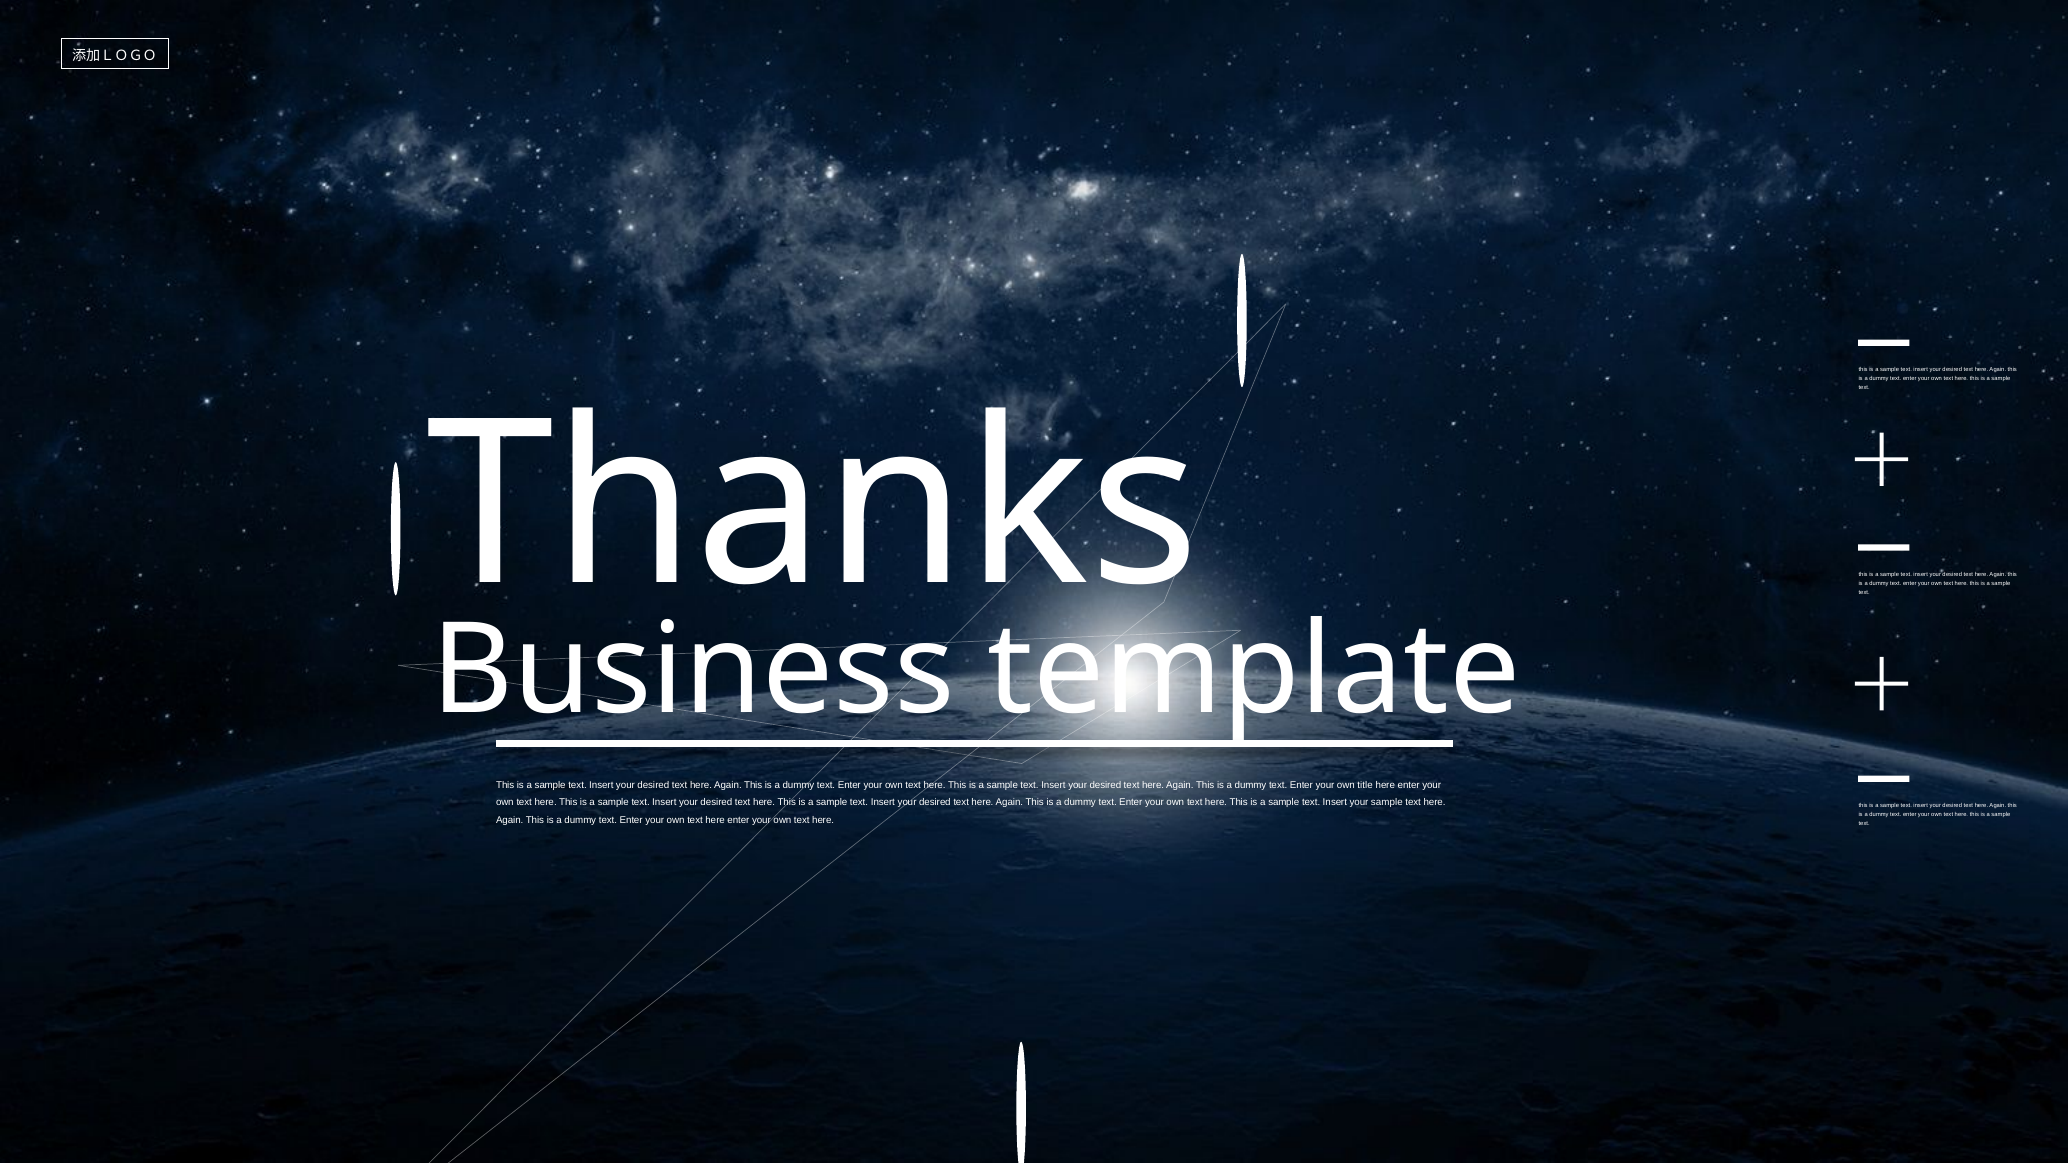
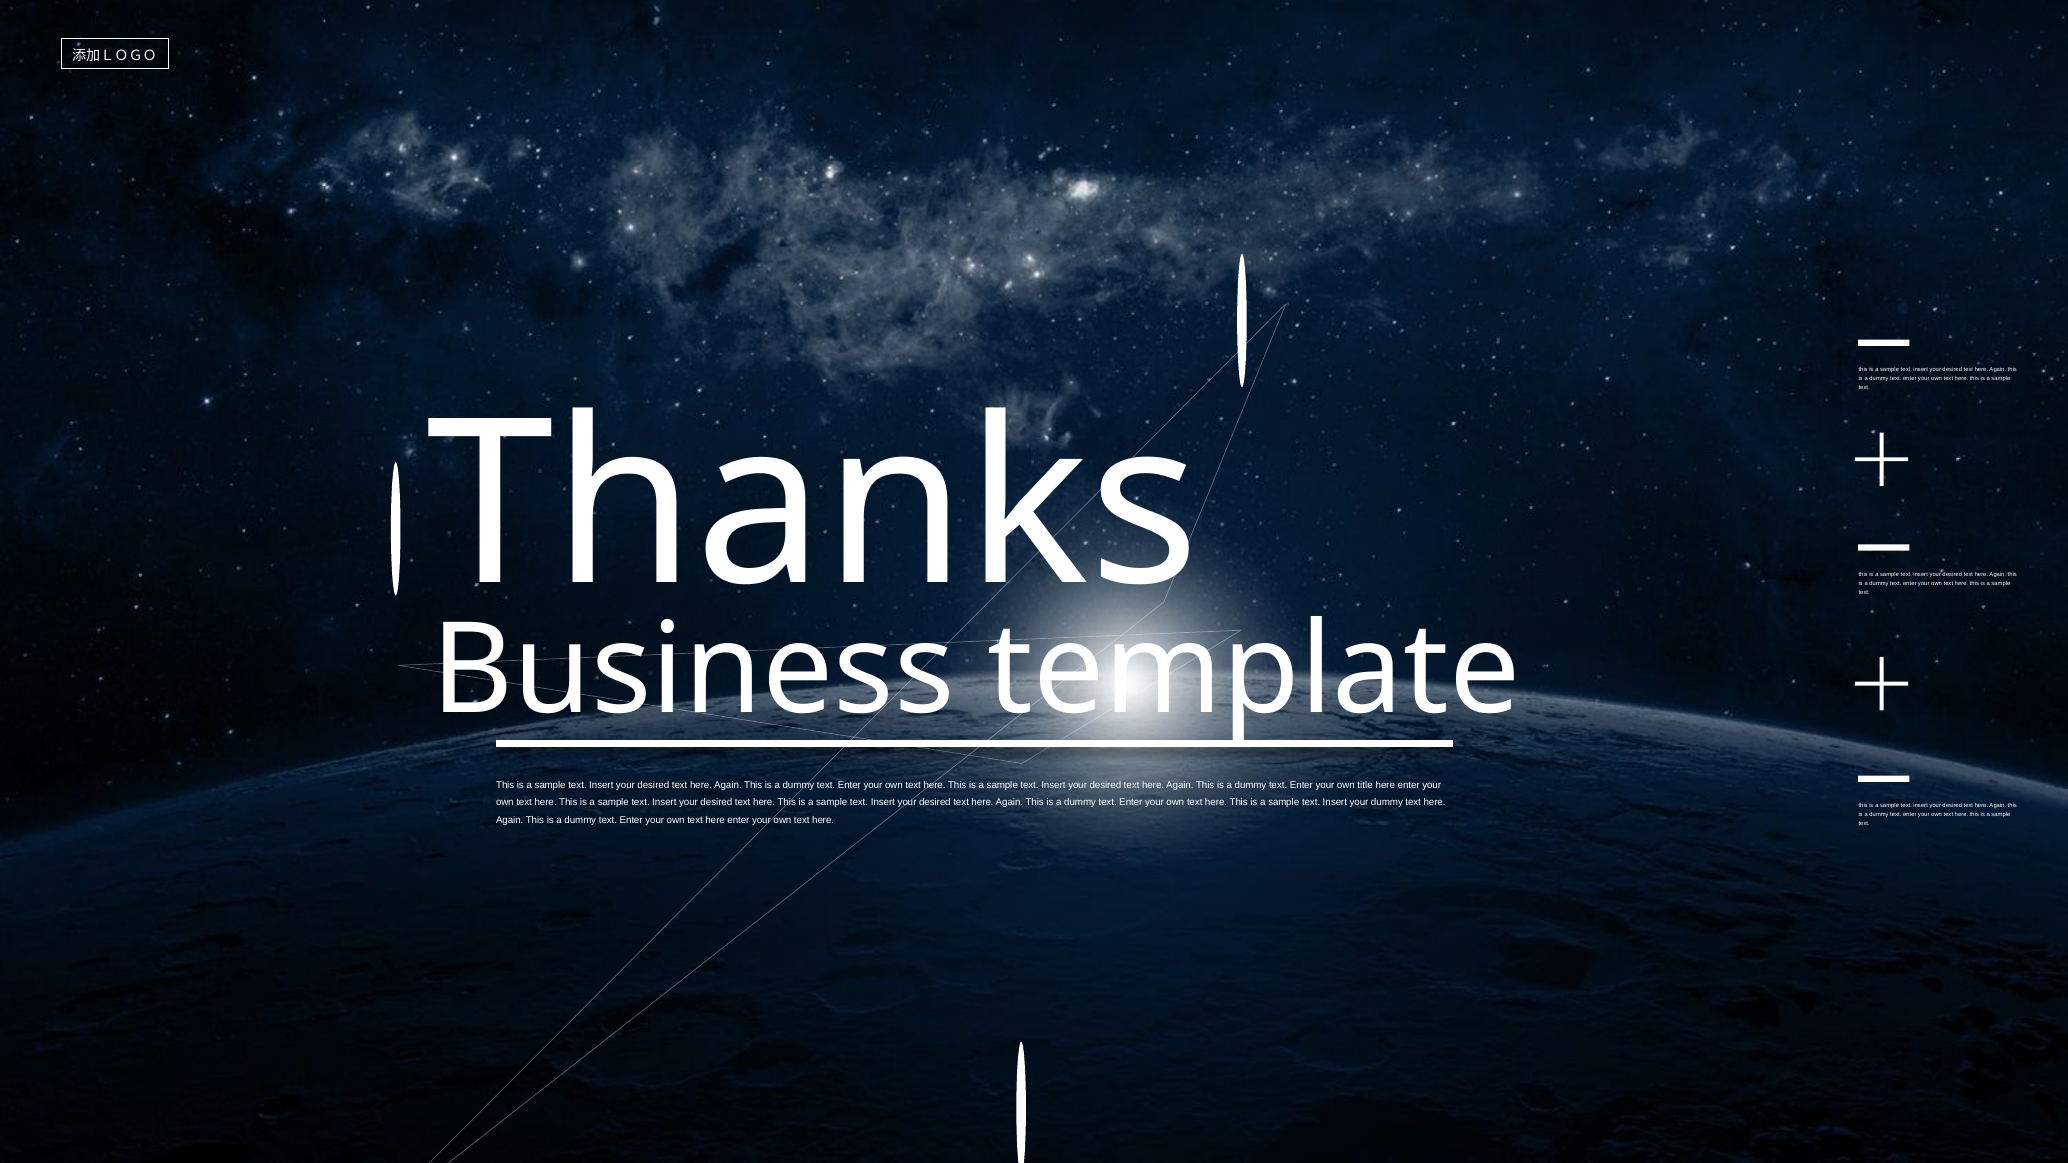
your sample: sample -> dummy (1387, 803)
